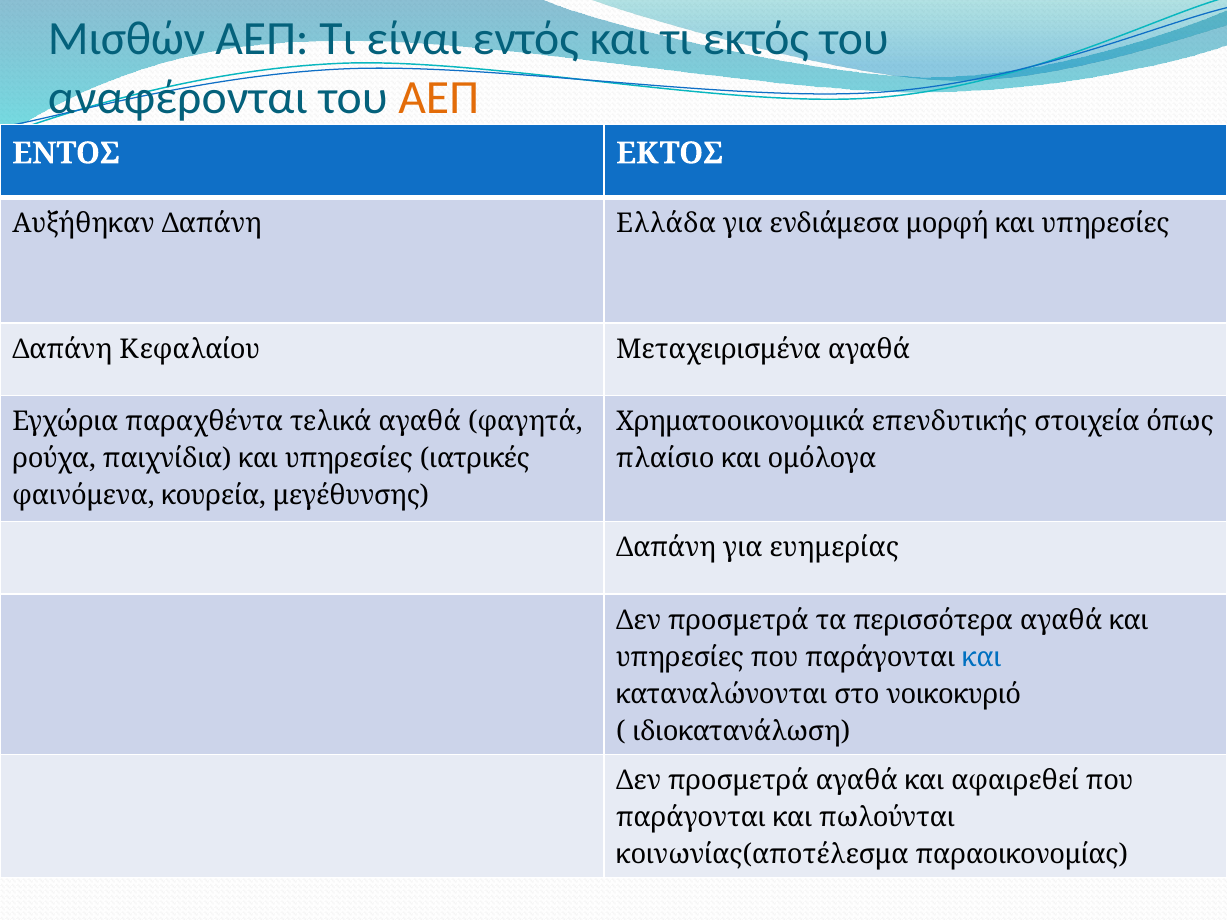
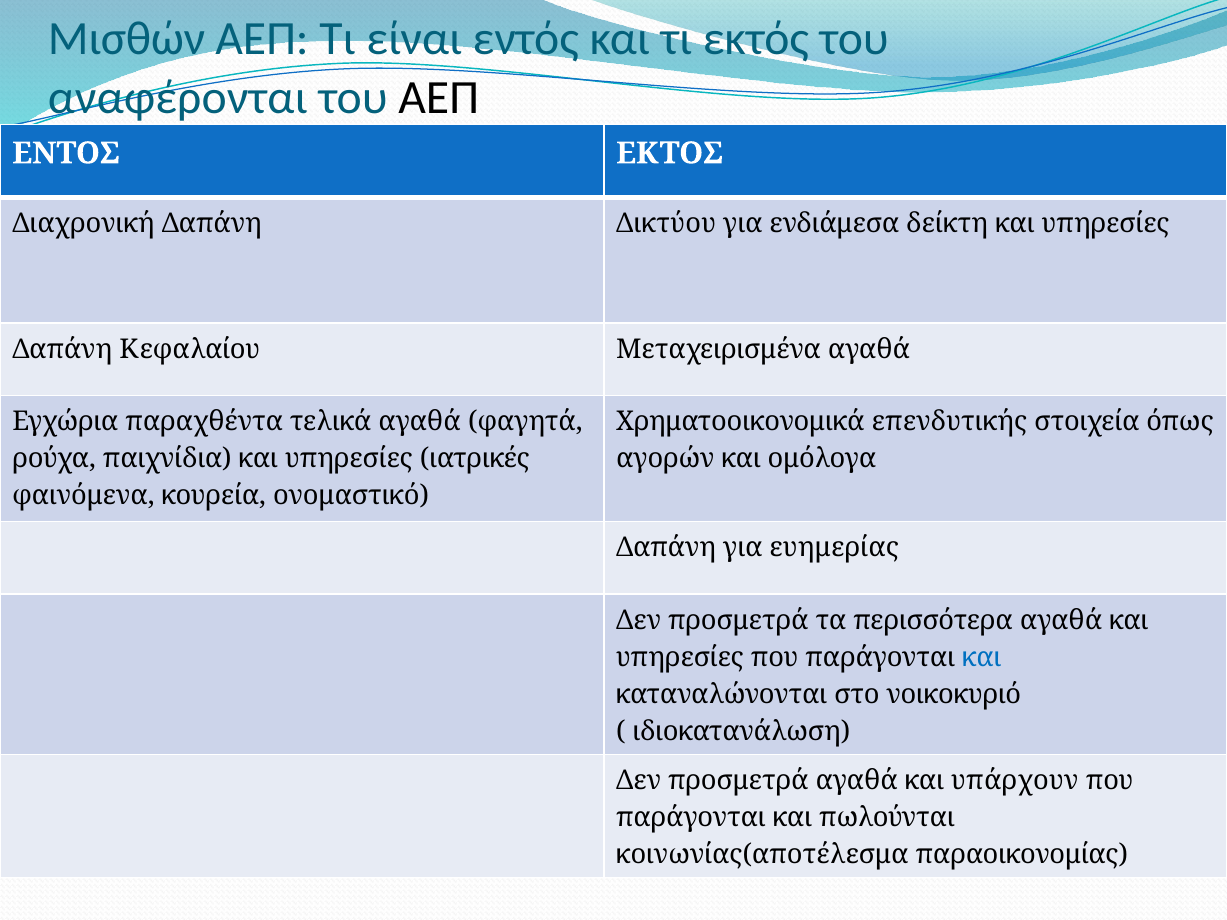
ΑΕΠ colour: orange -> black (439, 97)
Αυξήθηκαν: Αυξήθηκαν -> Διαχρονική (83, 224)
Ελλάδα: Ελλάδα -> Δικτύου (666, 224)
μορφή: μορφή -> δείκτη (947, 224)
πλαίσιο: πλαίσιο -> αγορών (665, 459)
μεγέθυνσης: μεγέθυνσης -> ονομαστικό (351, 496)
αφαιρεθεί: αφαιρεθεί -> υπάρχουν (1015, 781)
